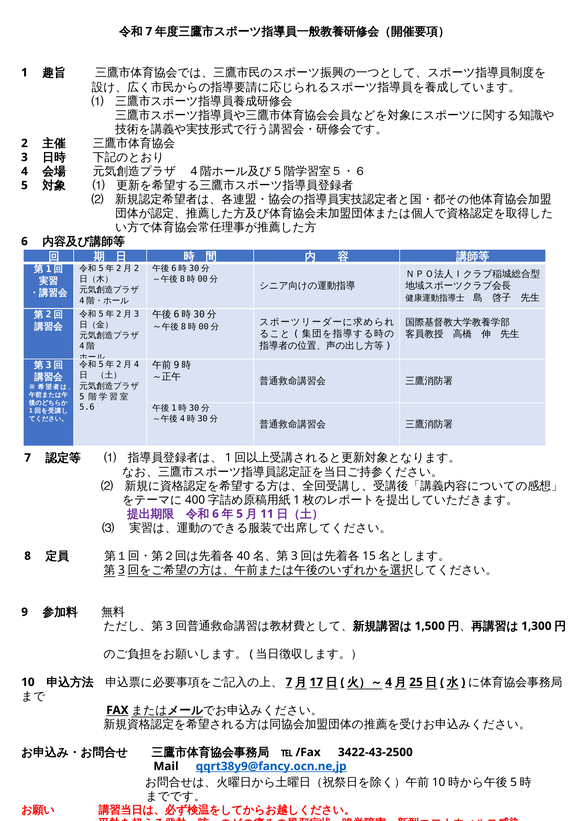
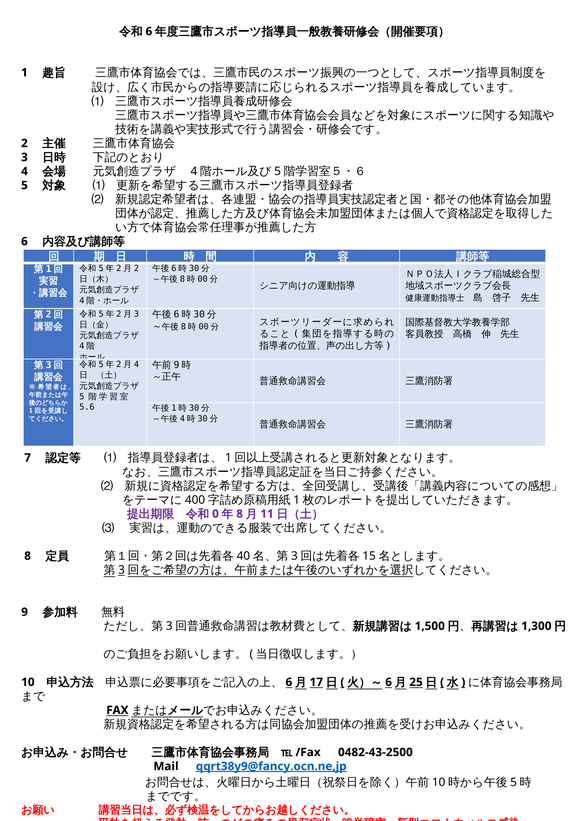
7: 7 -> 6 (149, 31)
6: 6 -> 0 (216, 514)
5: 5 -> 8 (240, 514)
7: 7 -> 6 (289, 683)
4: 4 -> 6 (389, 683)
3422-43-2500: 3422-43-2500 -> 0482-43-2500 (375, 753)
qqrt38y9@fancy.ocn.ne,jp underline: none -> present (271, 767)
